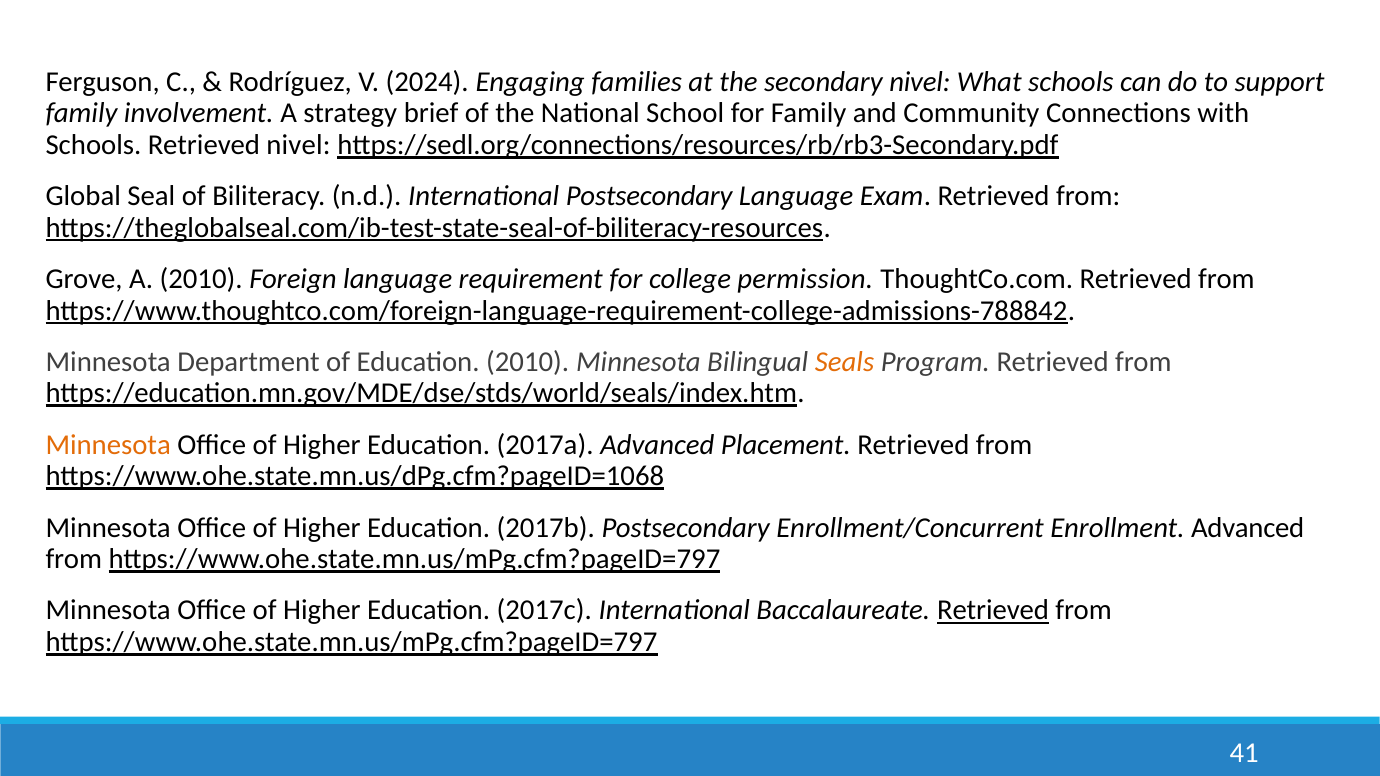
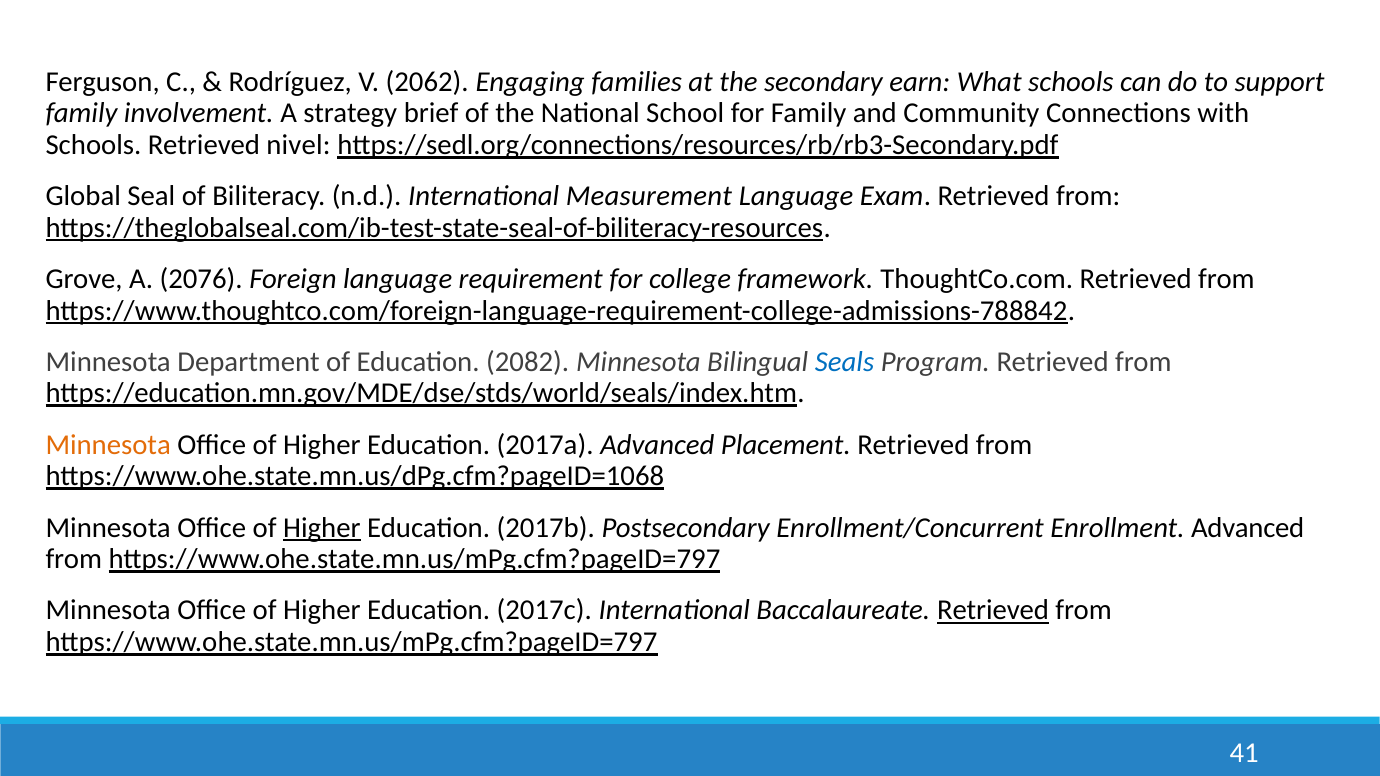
2024: 2024 -> 2062 (427, 82)
secondary nivel: nivel -> earn (920, 82)
International Postsecondary: Postsecondary -> Measurement (649, 196)
A 2010: 2010 -> 2076 (201, 279)
permission: permission -> framework (805, 279)
Education 2010: 2010 -> 2082 (528, 362)
Seals colour: orange -> blue (845, 362)
Higher underline: none -> present (322, 528)
